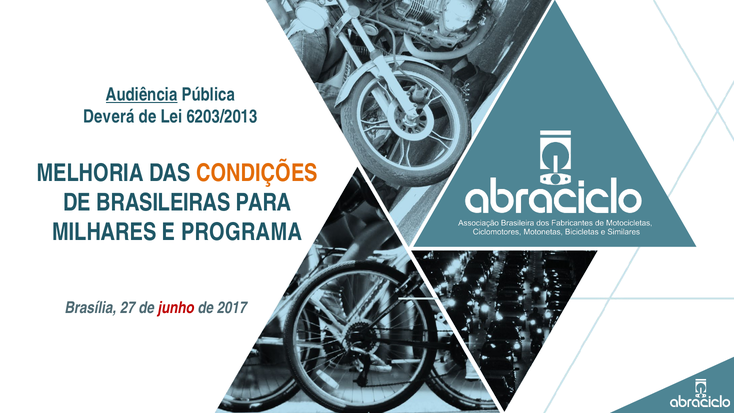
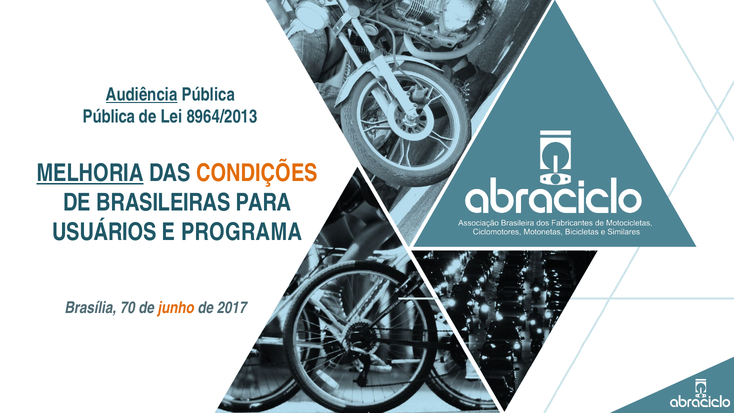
Deverá: Deverá -> Pública (109, 117)
6203/2013: 6203/2013 -> 8964/2013 (222, 117)
MELHORIA underline: none -> present (90, 173)
MILHARES: MILHARES -> USUÁRIOS (104, 232)
27: 27 -> 70 (128, 308)
junho colour: red -> orange (176, 308)
